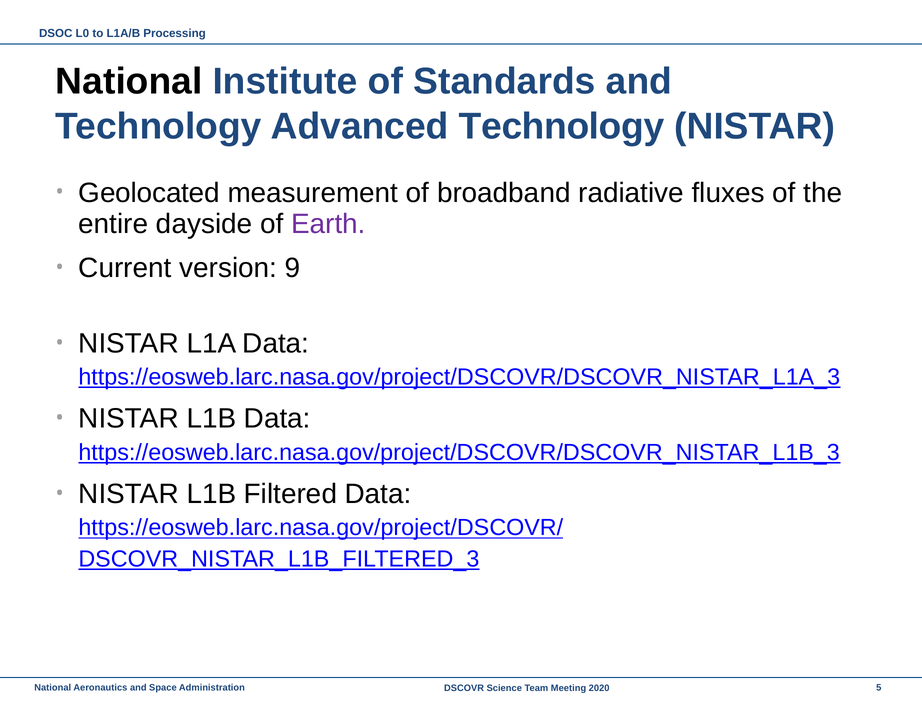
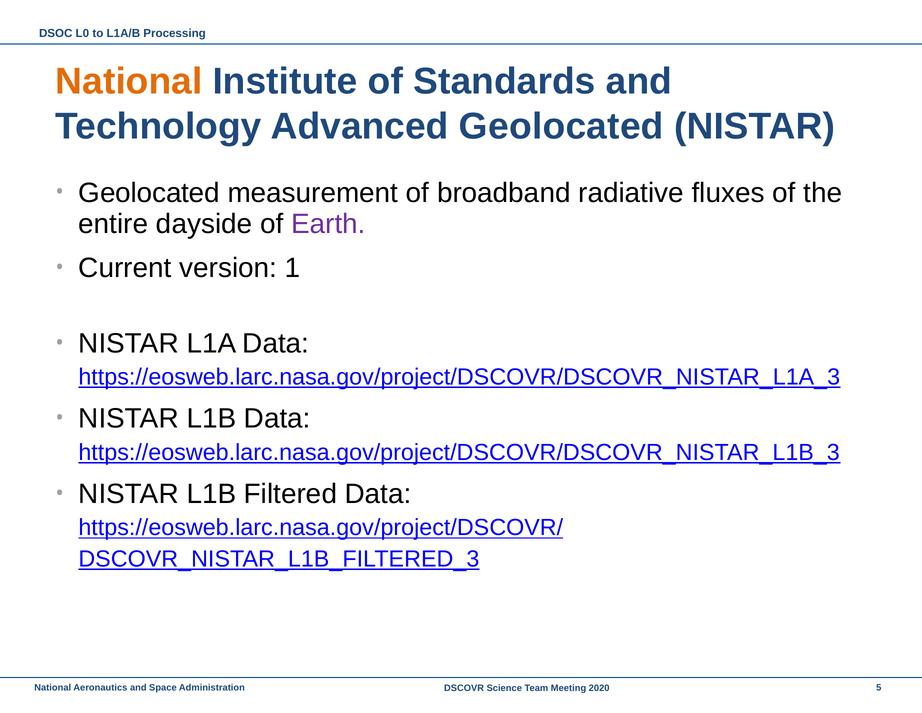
National colour: black -> orange (129, 82)
Advanced Technology: Technology -> Geolocated (561, 126)
9: 9 -> 1 (293, 268)
